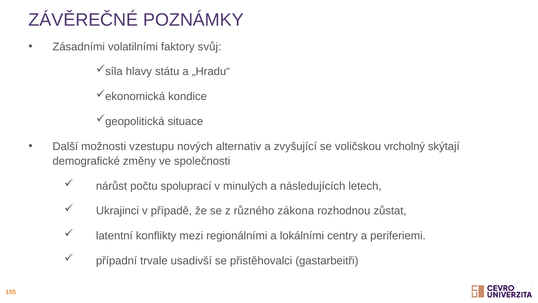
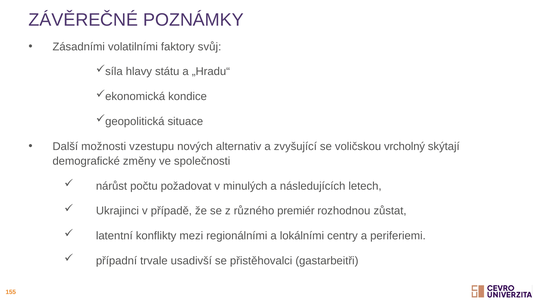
spoluprací: spoluprací -> požadovat (186, 186)
zákona: zákona -> premiér (296, 211)
